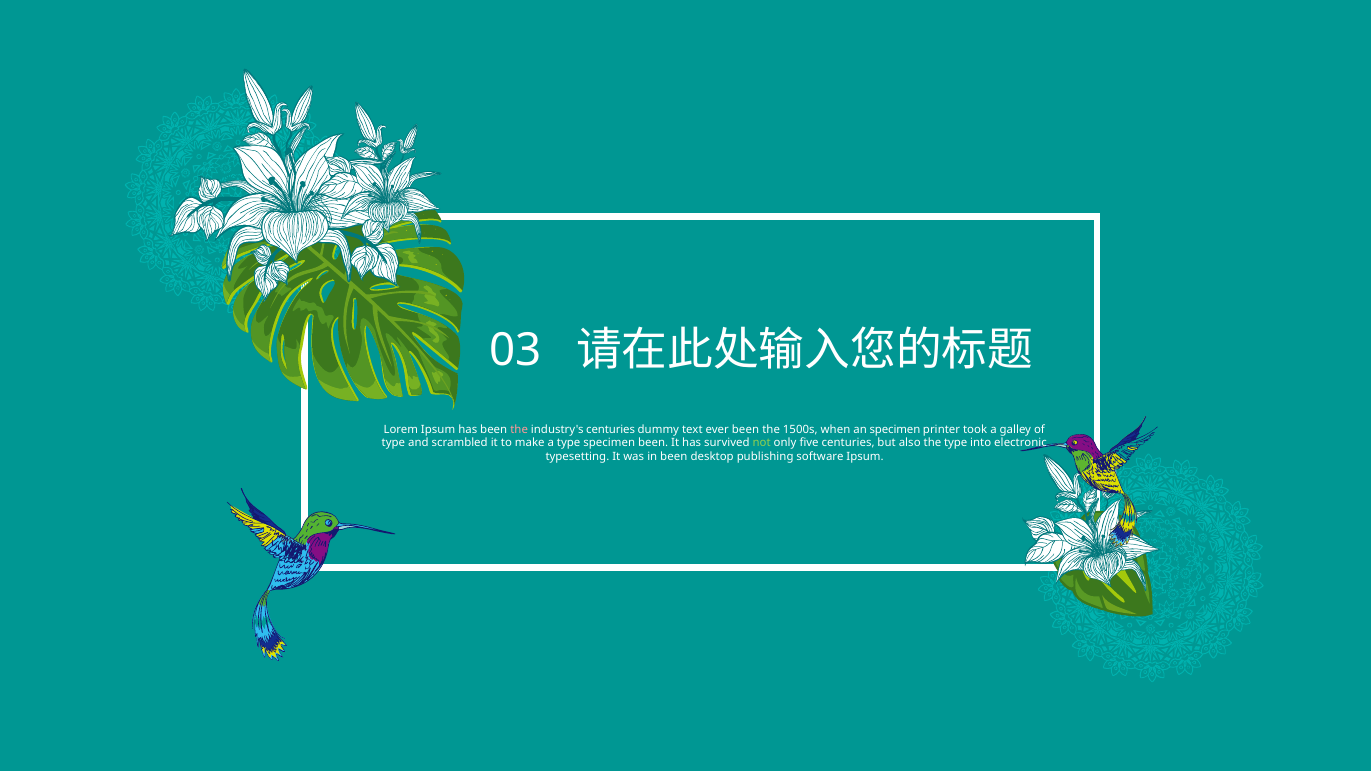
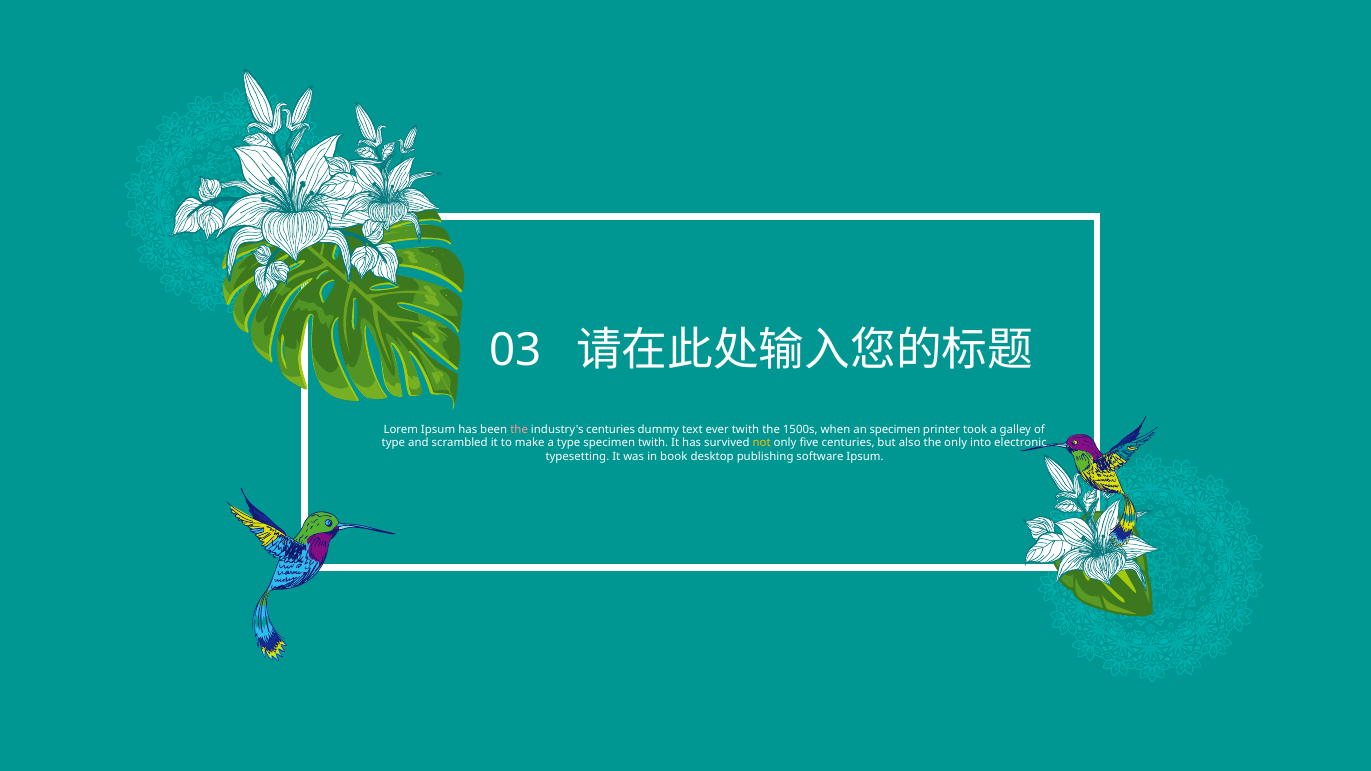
ever been: been -> twith (746, 429)
specimen been: been -> twith (653, 443)
not colour: light green -> yellow (762, 443)
the type: type -> only (956, 443)
in been: been -> book (674, 457)
